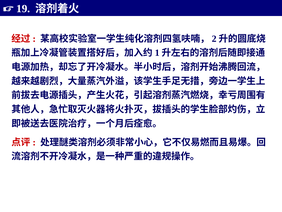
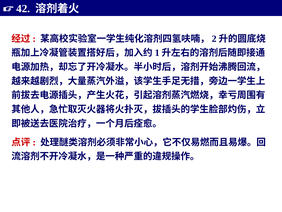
19: 19 -> 42 (23, 9)
